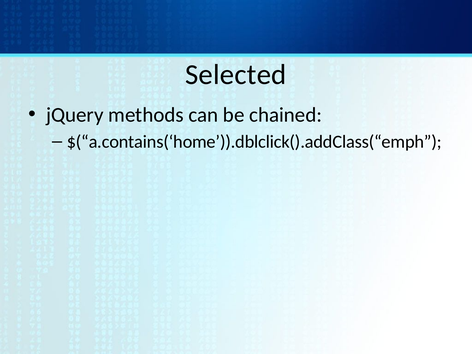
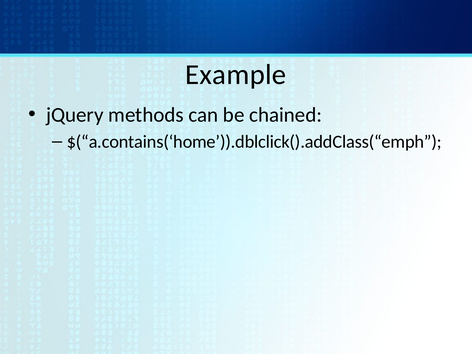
Selected: Selected -> Example (236, 75)
